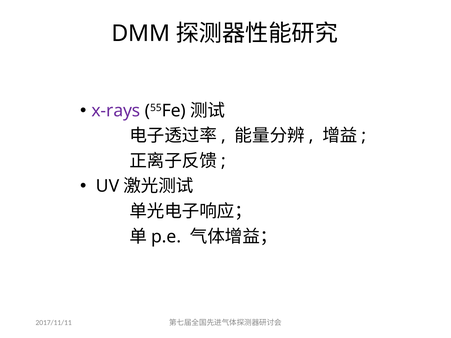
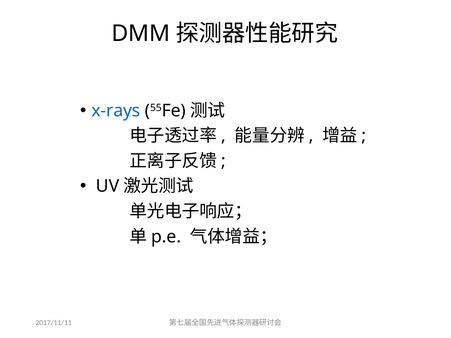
x-rays colour: purple -> blue (116, 111)
